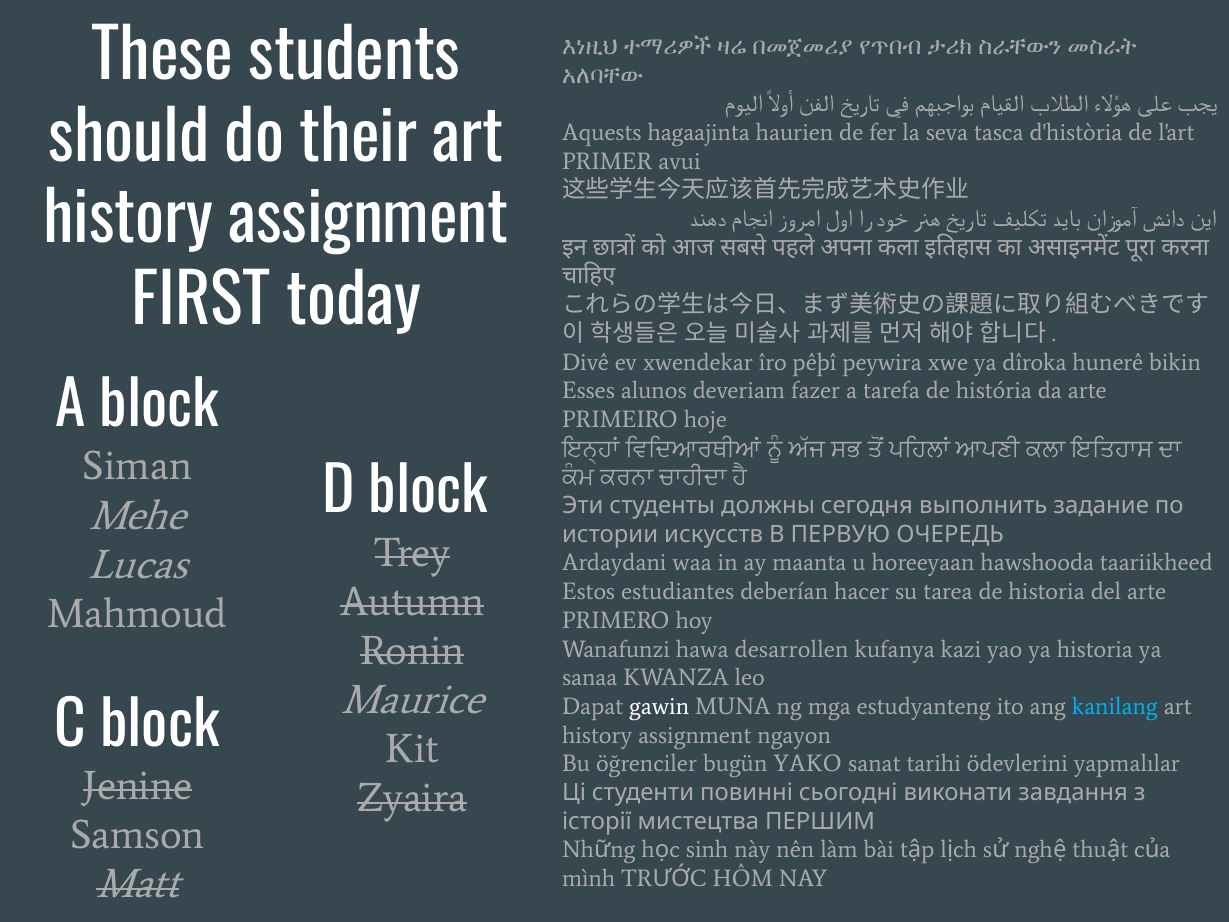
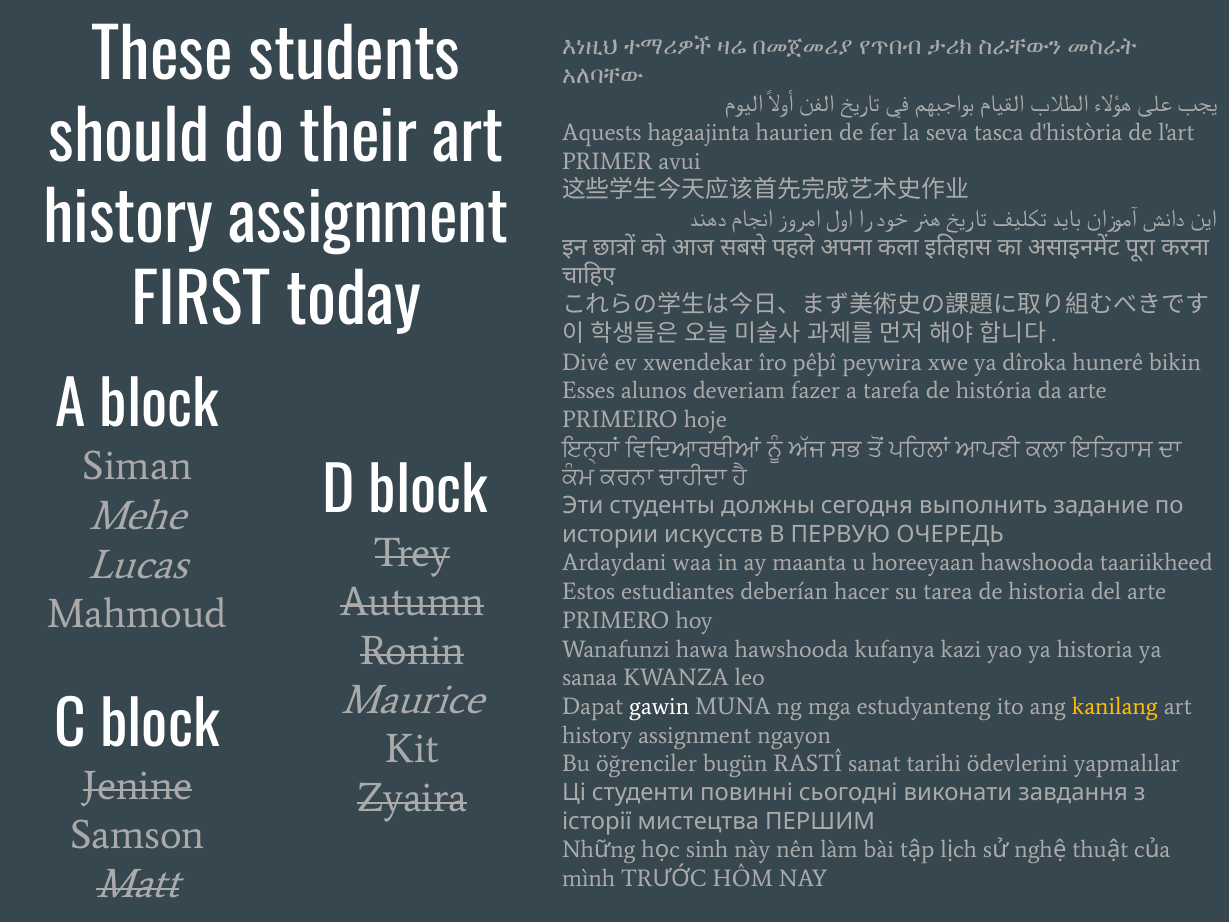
hawa desarrollen: desarrollen -> hawshooda (792, 649)
kanilang colour: light blue -> yellow (1115, 706)
YAKO: YAKO -> RASTÎ (808, 764)
